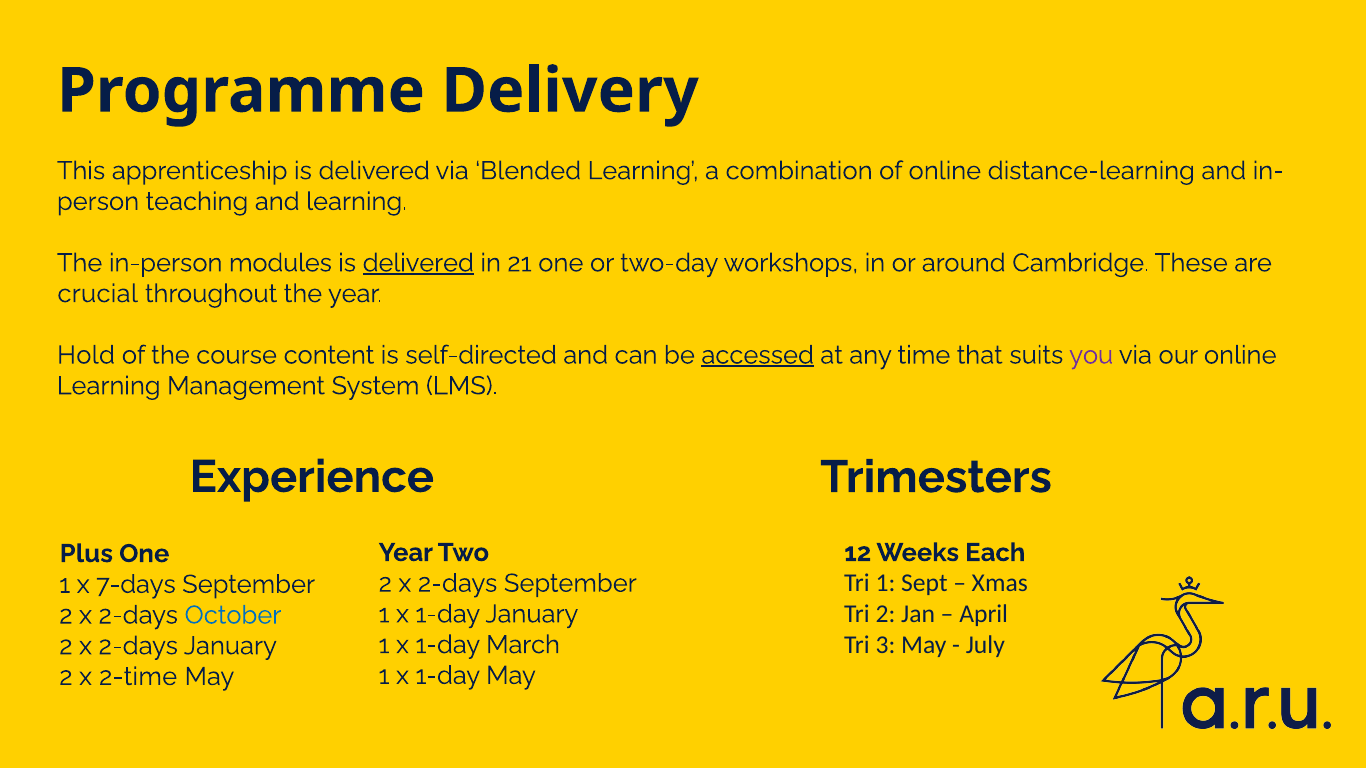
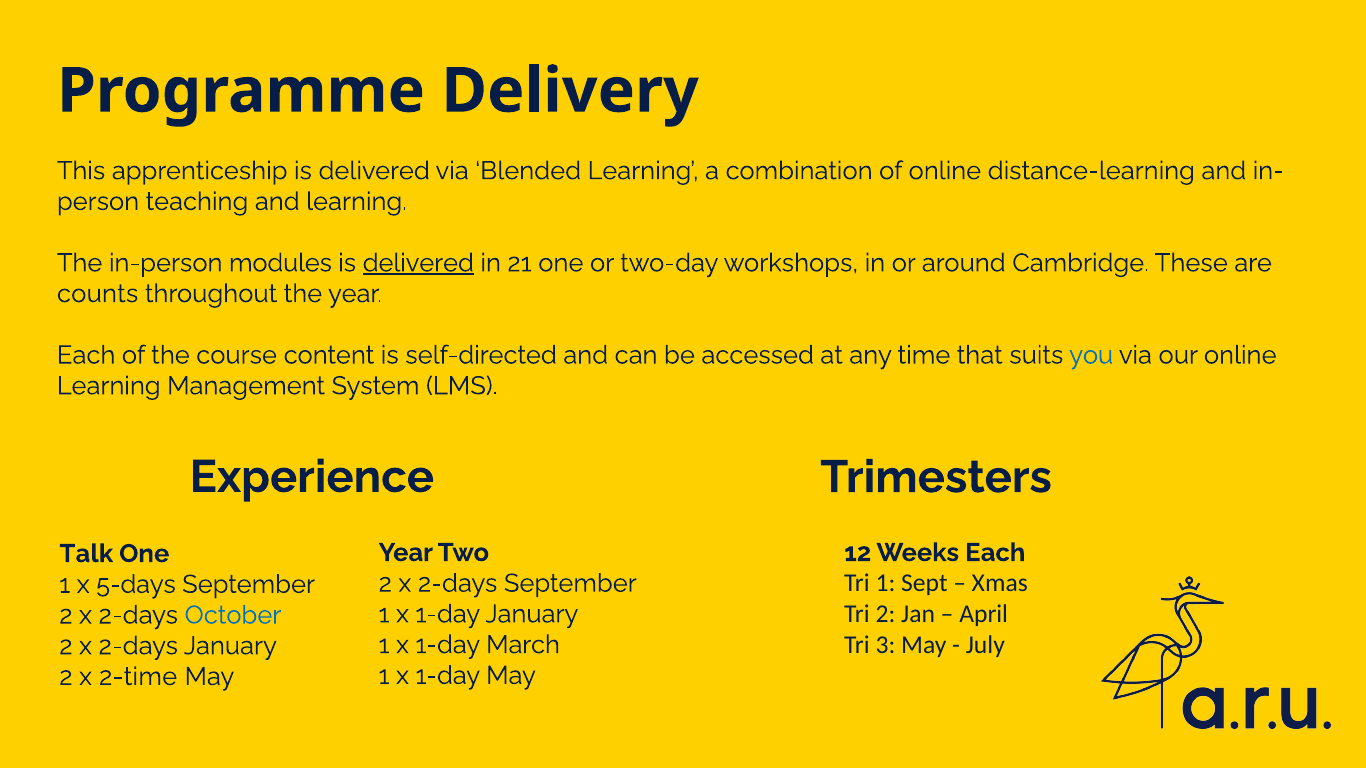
crucial: crucial -> counts (98, 294)
Hold: Hold -> Each (86, 355)
accessed underline: present -> none (758, 355)
you colour: purple -> blue (1091, 355)
Plus: Plus -> Talk (86, 554)
7-days: 7-days -> 5-days (136, 585)
